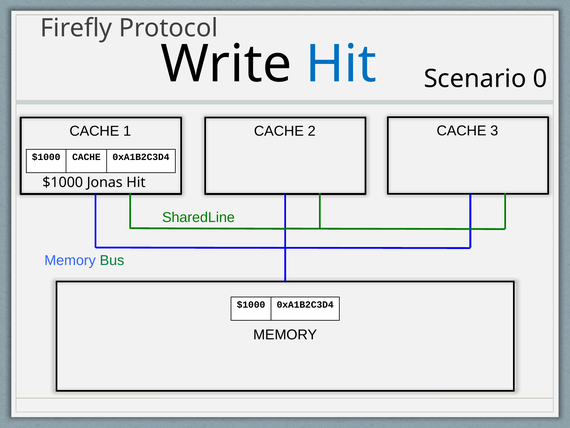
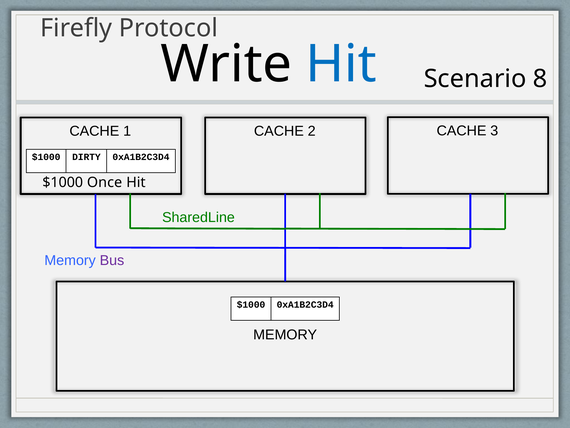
0: 0 -> 8 (540, 79)
$1000 CACHE: CACHE -> DIRTY (86, 157)
Jonas: Jonas -> Once (105, 182)
Bus colour: green -> purple (112, 260)
